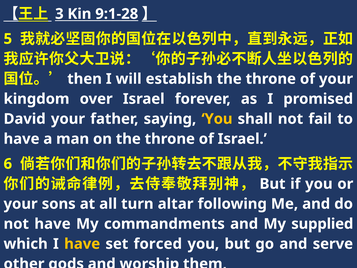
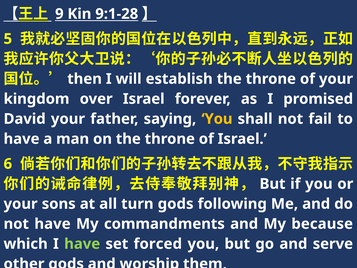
3: 3 -> 9 (59, 14)
turn altar: altar -> gods (176, 204)
supplied: supplied -> because (322, 224)
have colour: yellow -> light green (82, 244)
